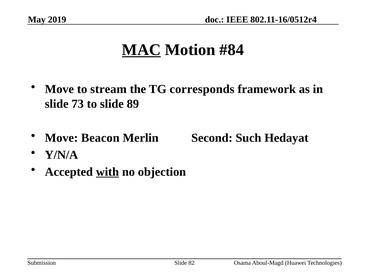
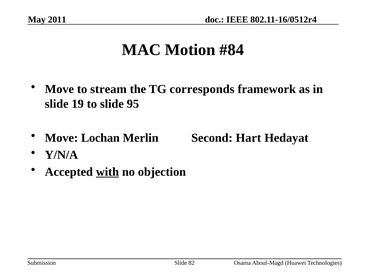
2019: 2019 -> 2011 (57, 20)
MAC underline: present -> none (141, 50)
73: 73 -> 19 (78, 104)
89: 89 -> 95 (133, 104)
Beacon: Beacon -> Lochan (100, 138)
Such: Such -> Hart (248, 138)
